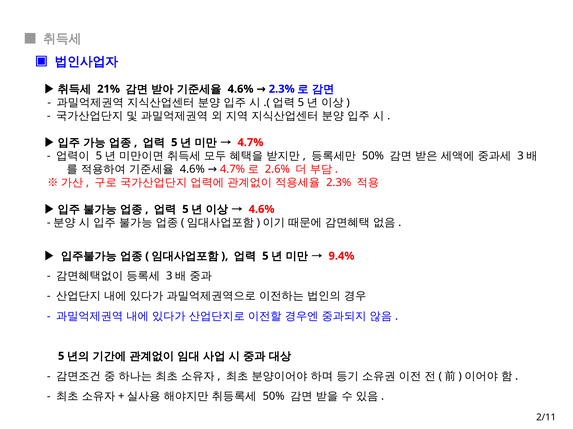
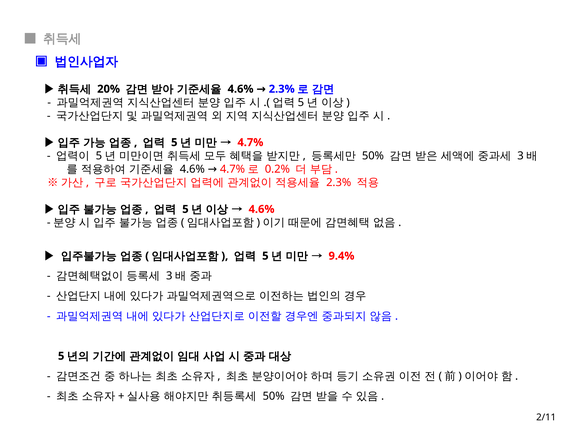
21%: 21% -> 20% (109, 89)
2.6%: 2.6% -> 0.2% (277, 169)
